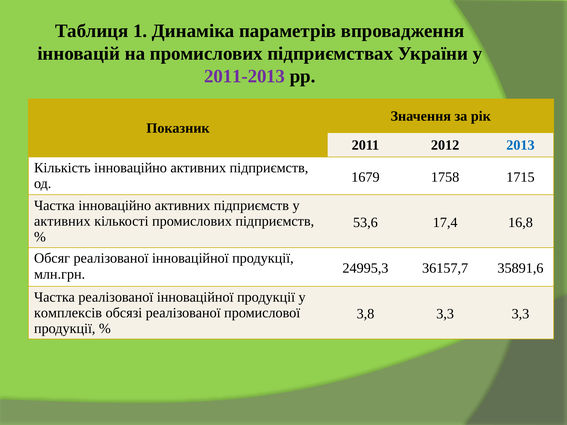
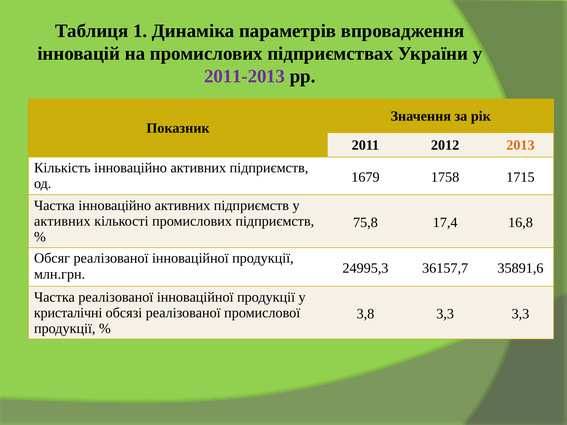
2013 colour: blue -> orange (520, 145)
53,6: 53,6 -> 75,8 (365, 223)
комплексів: комплексів -> кристалічні (68, 313)
